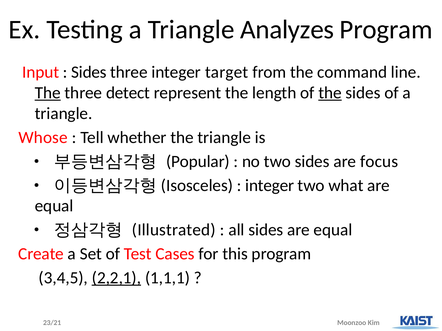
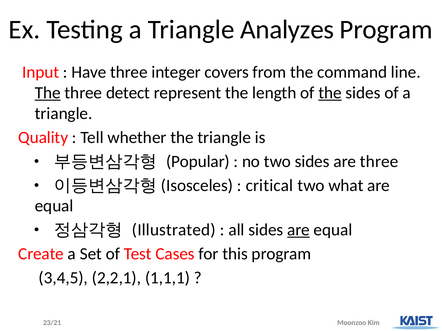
Sides: Sides -> Have (89, 72)
target: target -> covers (227, 72)
Whose: Whose -> Quality (43, 138)
are focus: focus -> three (379, 162)
integer: integer -> critical (269, 186)
are underline: none -> present (298, 230)
2,2,1 underline: present -> none (116, 278)
